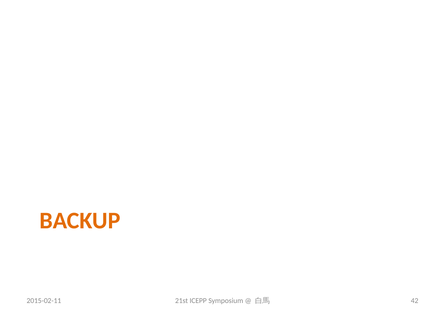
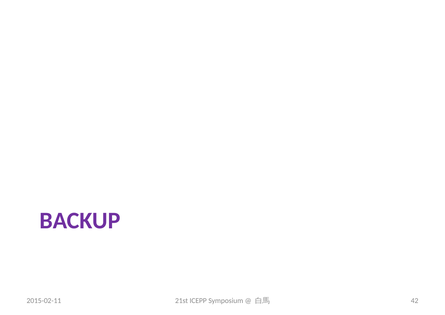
BACKUP colour: orange -> purple (80, 220)
